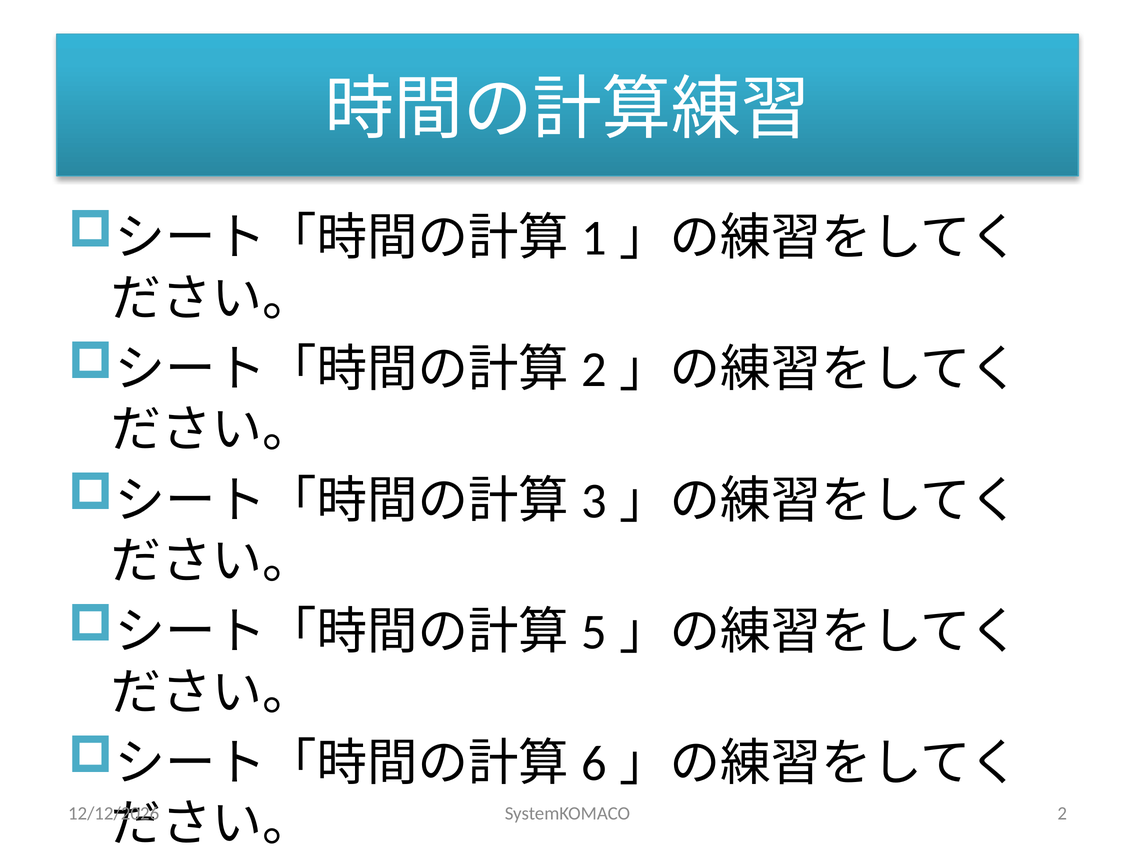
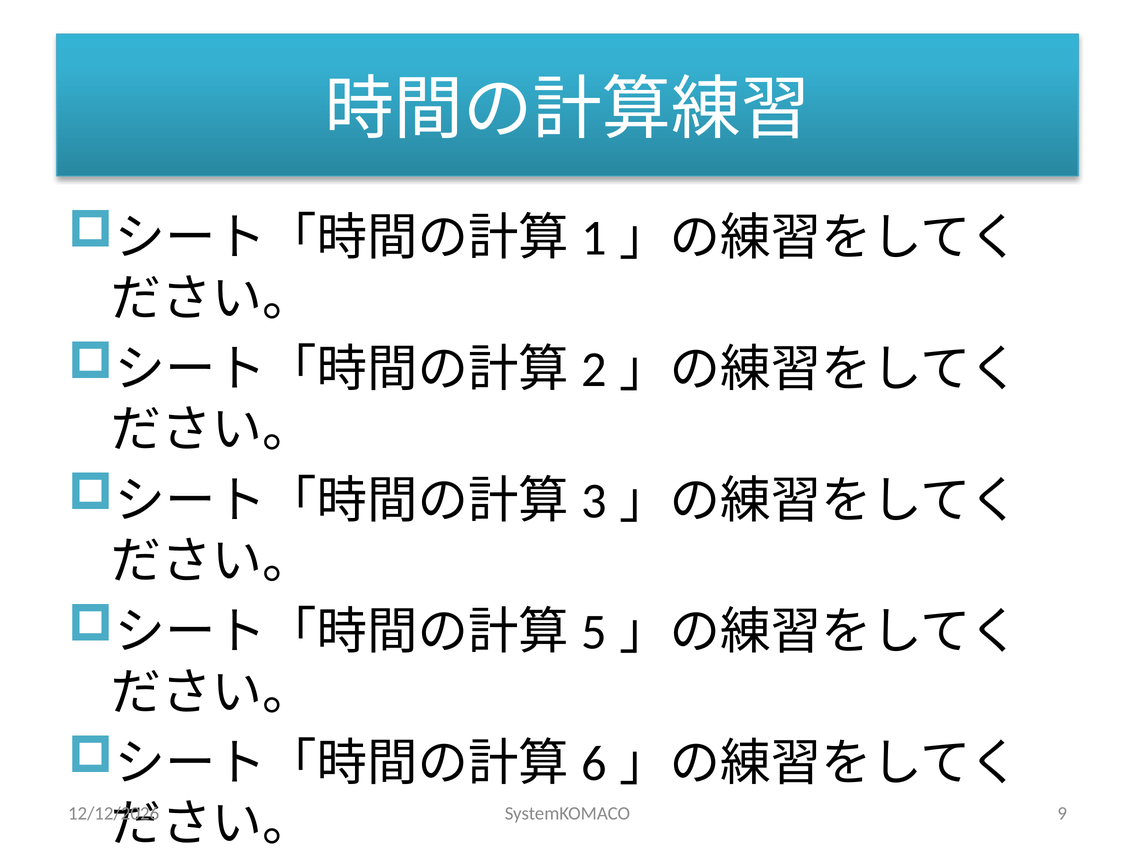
2: 2 -> 9 (1062, 813)
